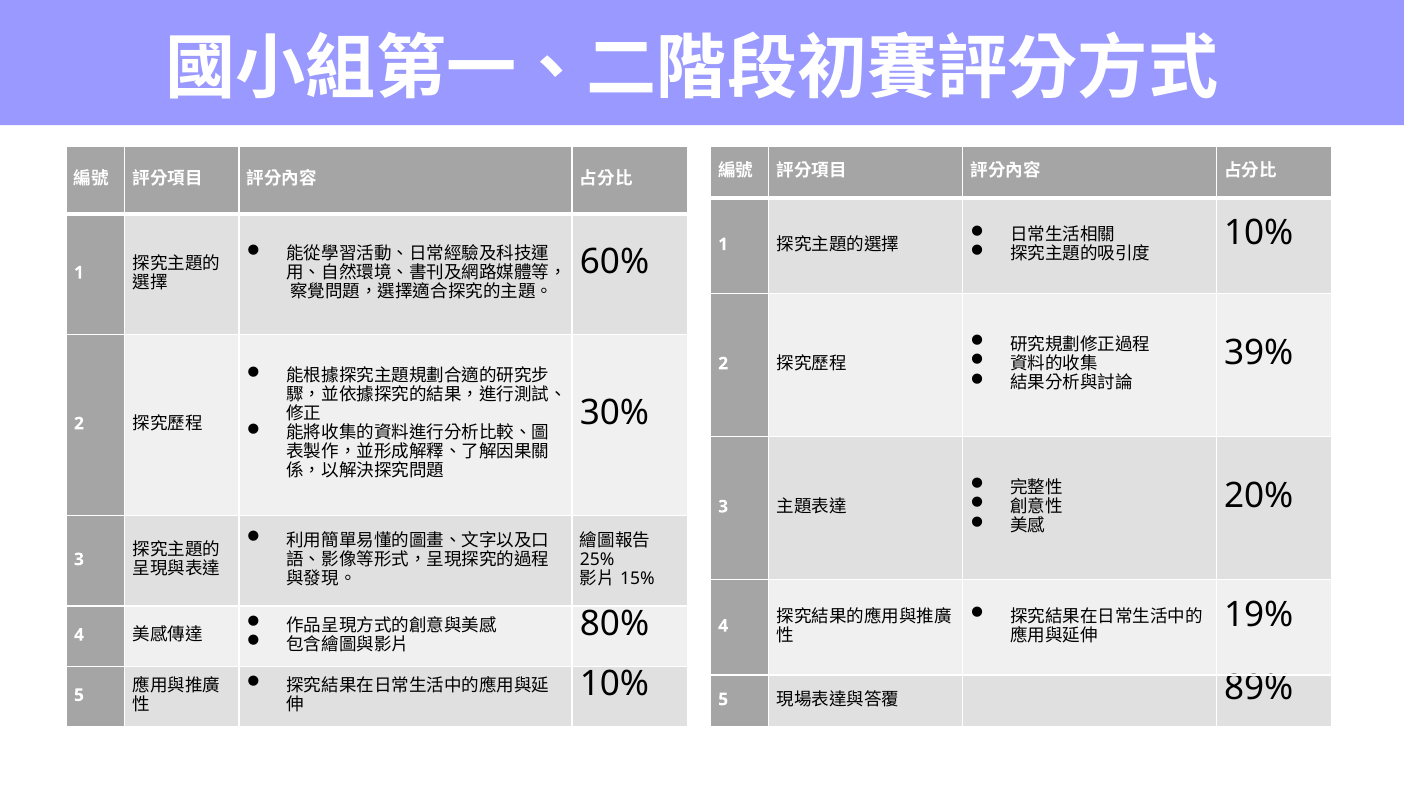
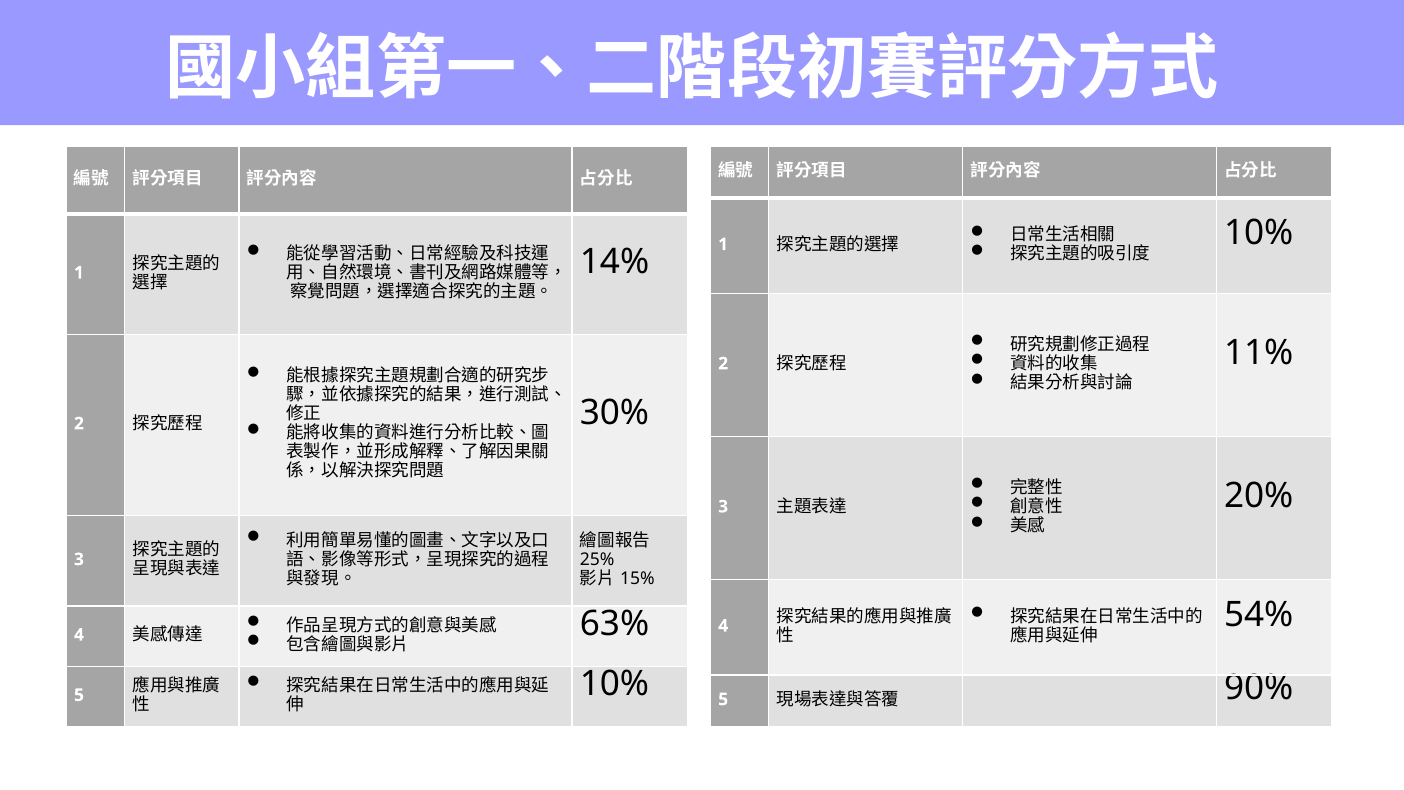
60%: 60% -> 14% (615, 262)
39%: 39% -> 11% (1259, 352)
19%: 19% -> 54% (1259, 615)
80%: 80% -> 63% (615, 624)
89%: 89% -> 90% (1259, 688)
